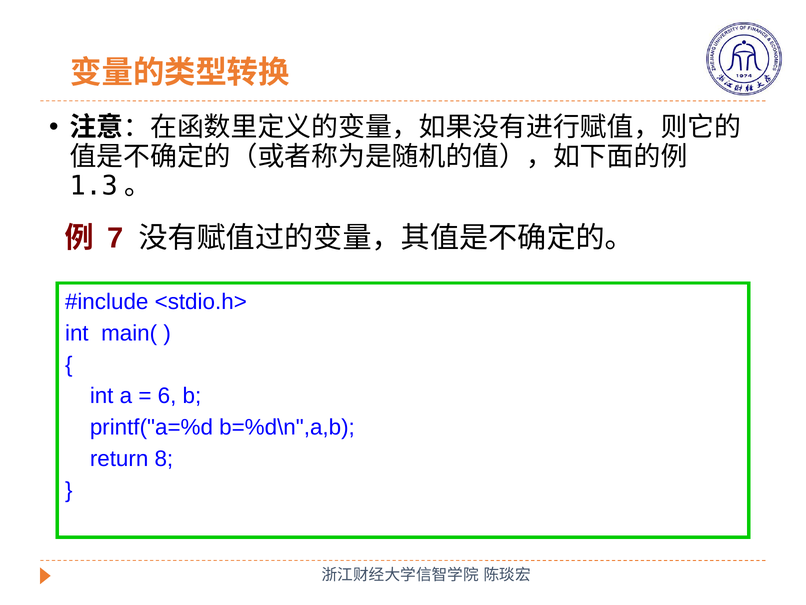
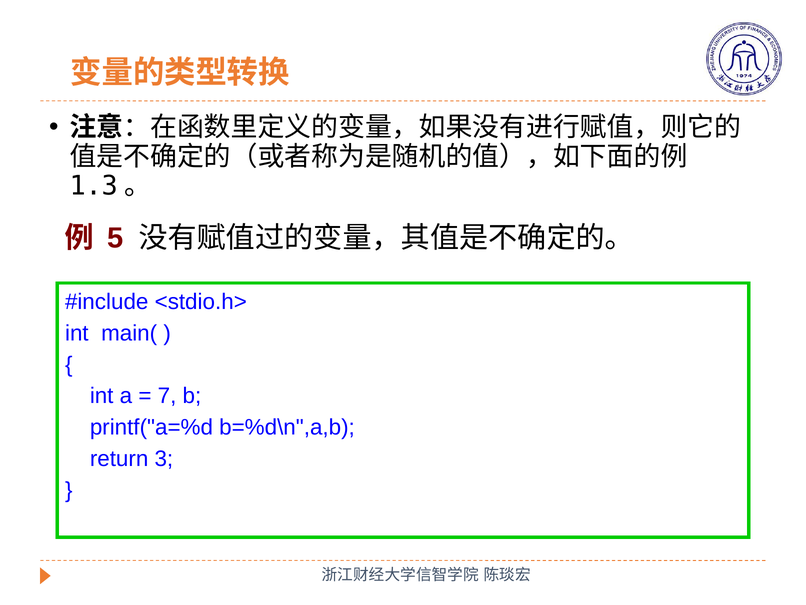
7: 7 -> 5 (115, 238)
6: 6 -> 7 (167, 396)
8: 8 -> 3 (164, 458)
